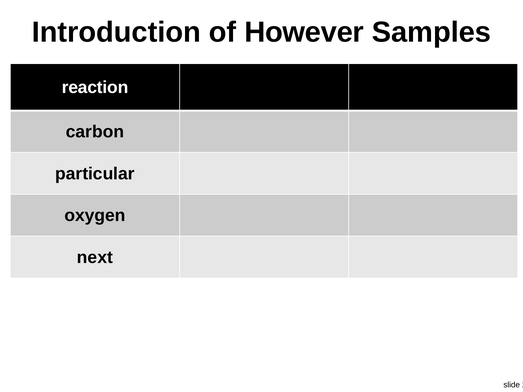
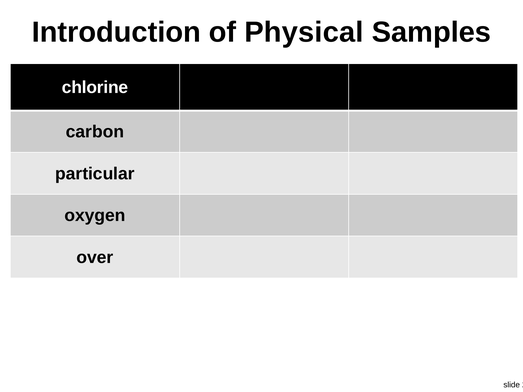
However: However -> Physical (304, 32)
reaction: reaction -> chlorine (95, 87)
next: next -> over (95, 257)
